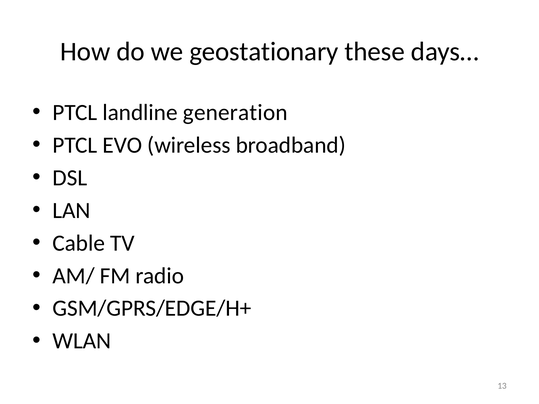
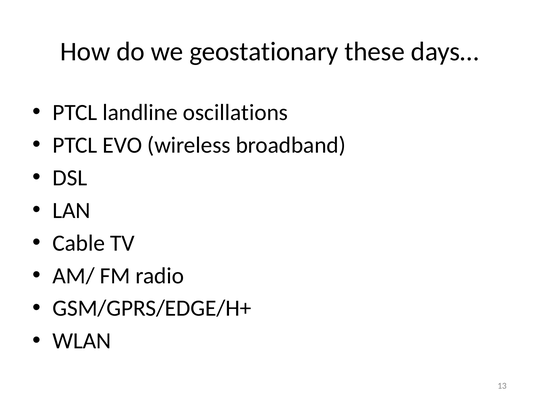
generation: generation -> oscillations (235, 113)
